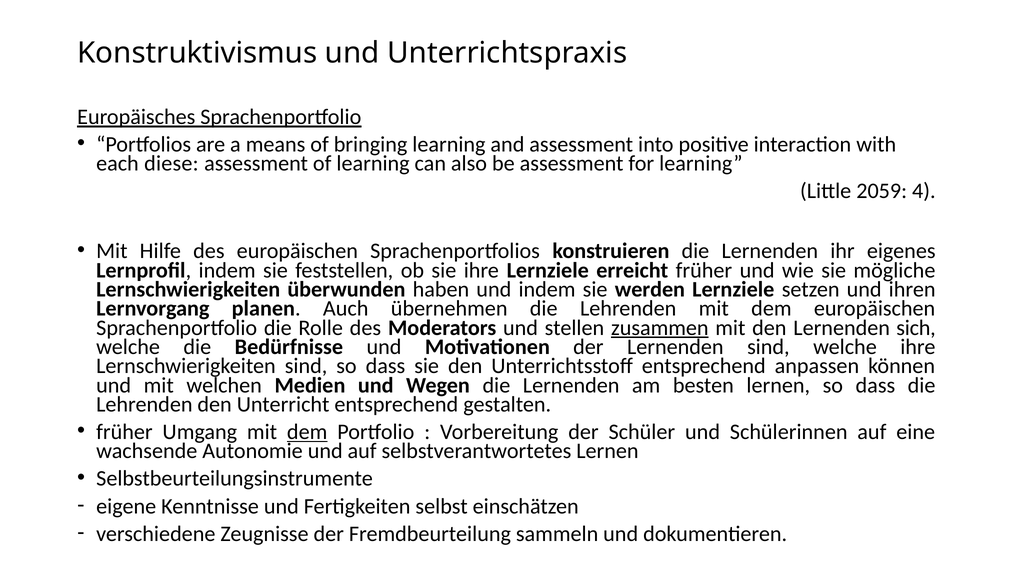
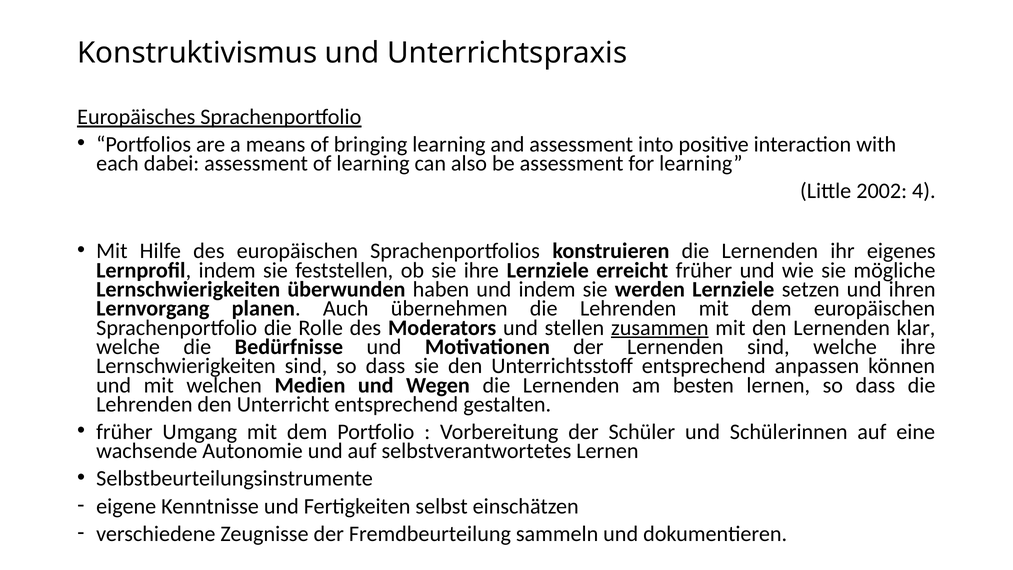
diese: diese -> dabei (172, 164)
2059: 2059 -> 2002 (882, 191)
sich: sich -> klar (916, 328)
dem underline: present -> none (307, 432)
